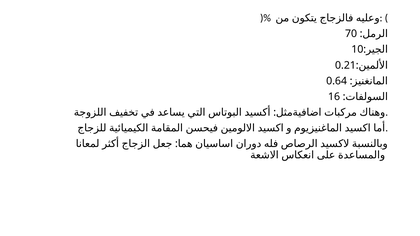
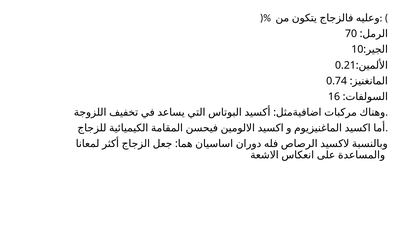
0.64: 0.64 -> 0.74 (337, 81)
